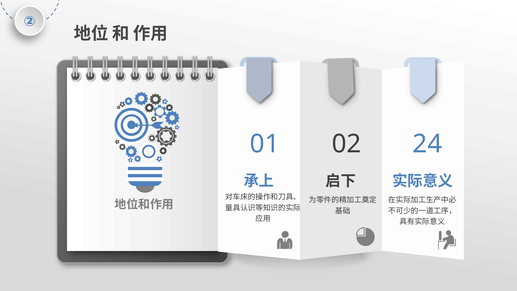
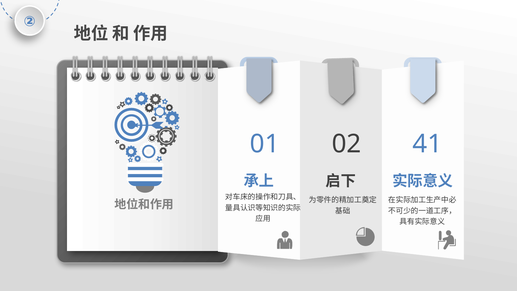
24: 24 -> 41 (427, 144)
